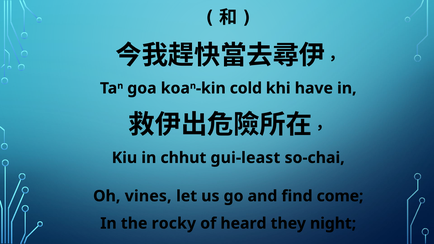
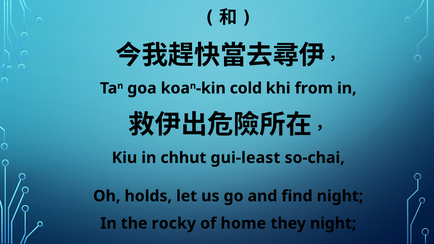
have: have -> from (314, 88)
vines: vines -> holds (148, 196)
find come: come -> night (340, 196)
heard: heard -> home (243, 223)
